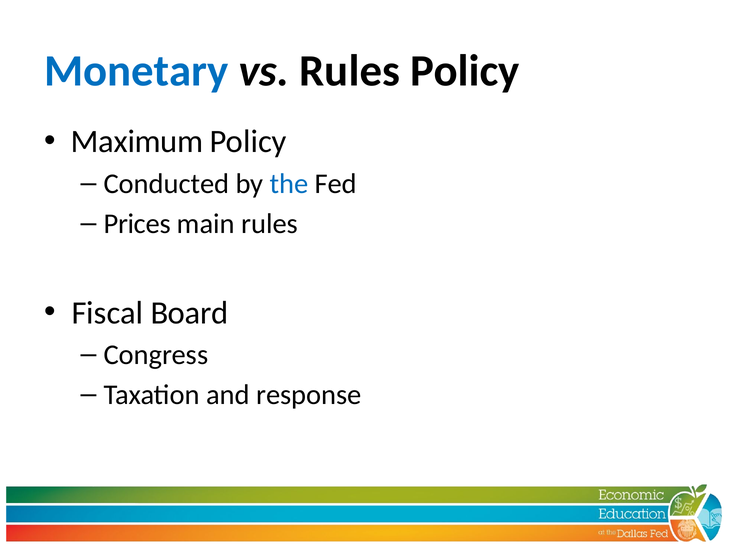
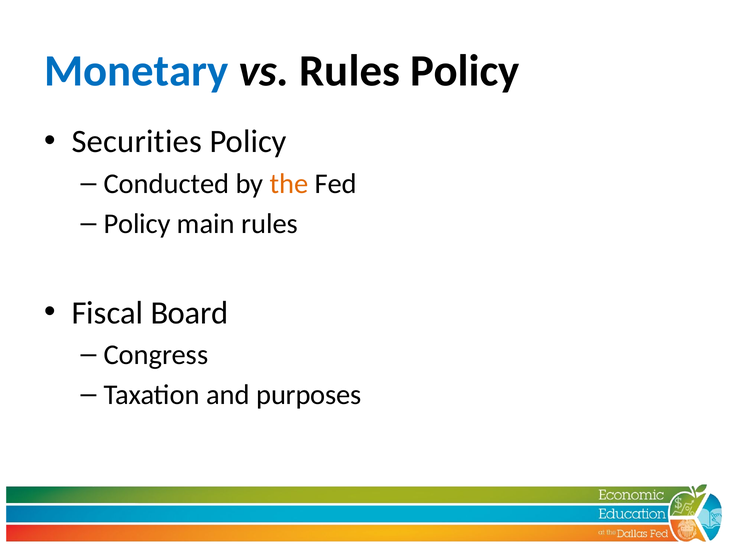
Maximum: Maximum -> Securities (137, 142)
the colour: blue -> orange (289, 184)
Prices: Prices -> Policy (137, 224)
response: response -> purposes (309, 395)
